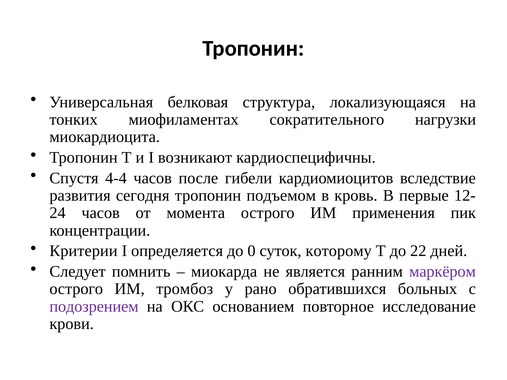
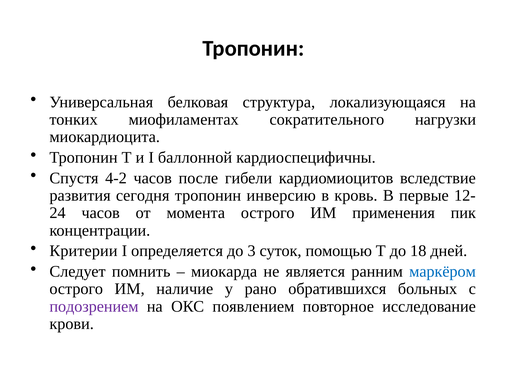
возникают: возникают -> баллонной (195, 158)
4-4: 4-4 -> 4-2 (116, 178)
подъемом: подъемом -> инверсию (281, 196)
0: 0 -> 3 (251, 251)
которому: которому -> помощью (339, 251)
22: 22 -> 18 (418, 251)
маркёром colour: purple -> blue (442, 272)
тромбоз: тромбоз -> наличие (185, 289)
основанием: основанием -> появлением (253, 307)
